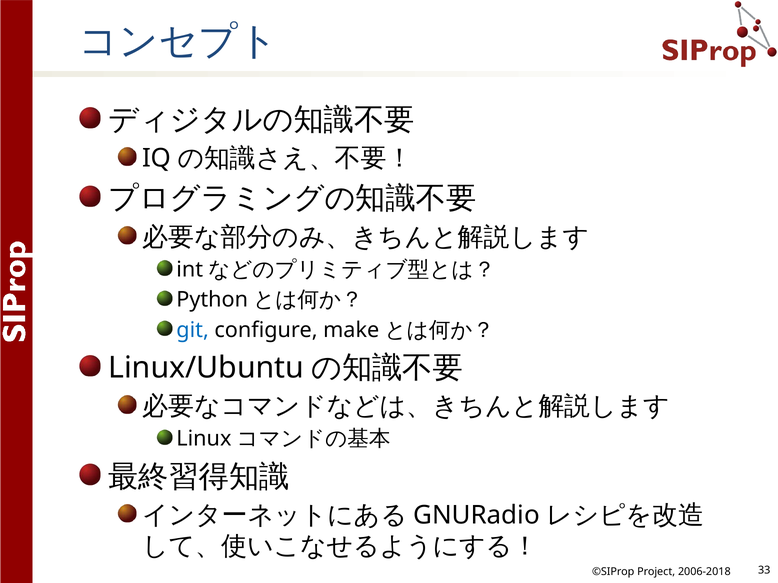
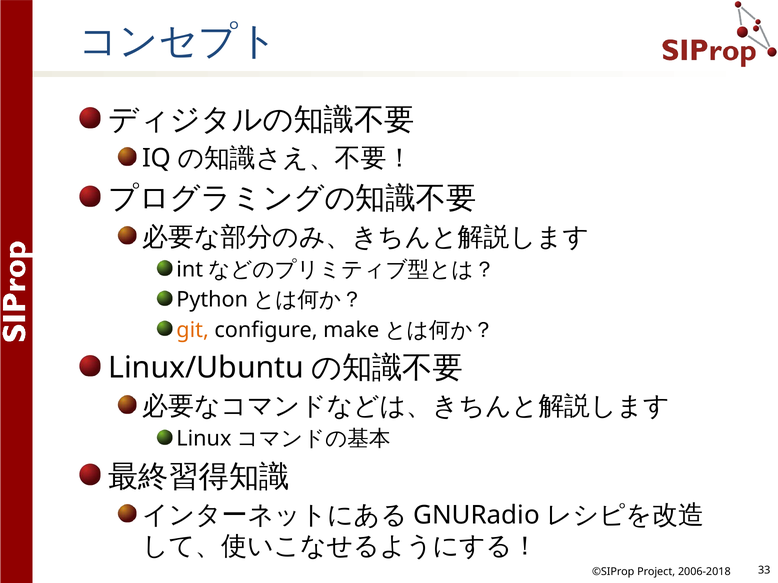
git colour: blue -> orange (193, 330)
